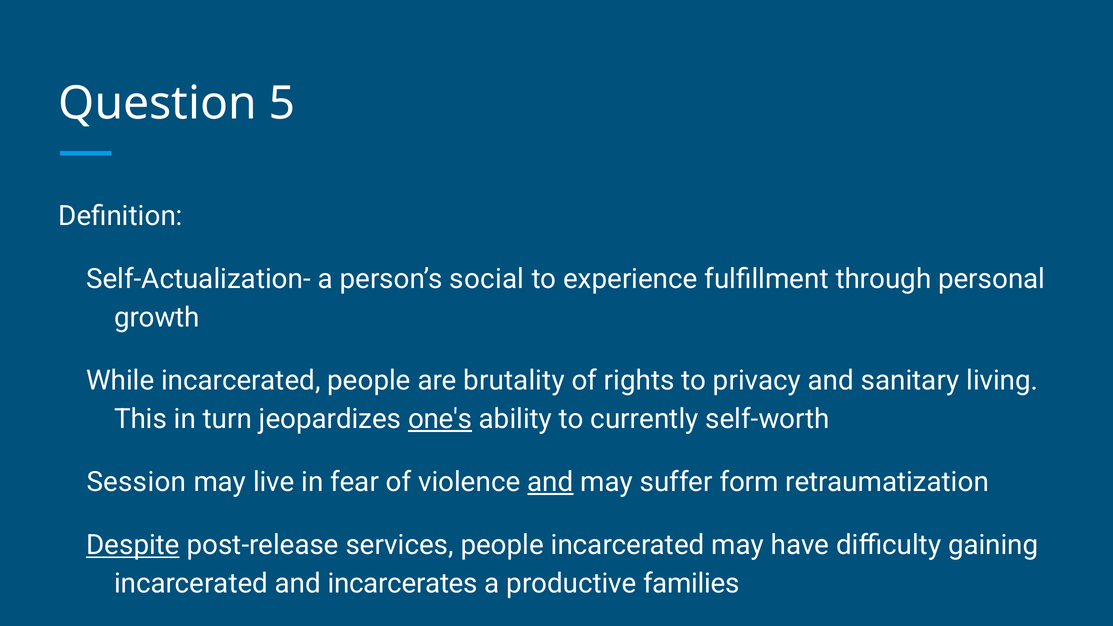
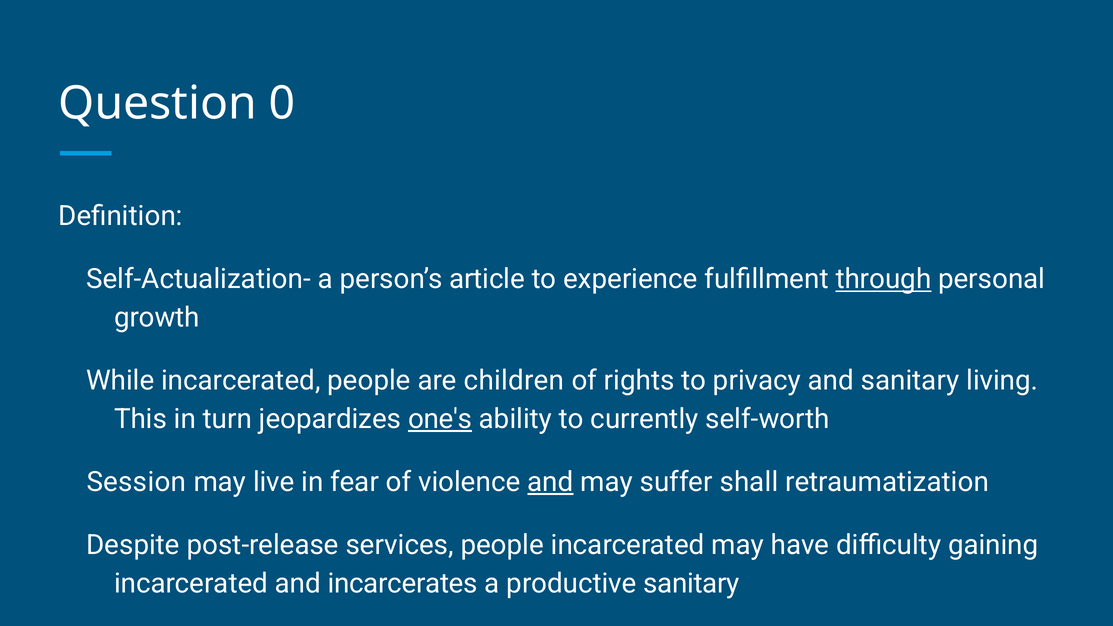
5: 5 -> 0 (282, 103)
social: social -> article (487, 279)
through underline: none -> present (883, 279)
brutality: brutality -> children (514, 381)
form: form -> shall (749, 482)
Despite underline: present -> none (133, 545)
productive families: families -> sanitary (691, 584)
